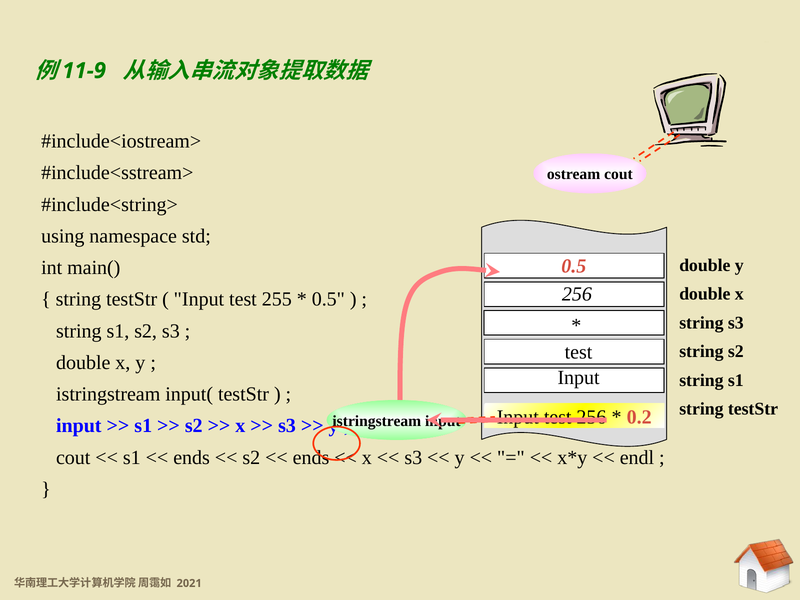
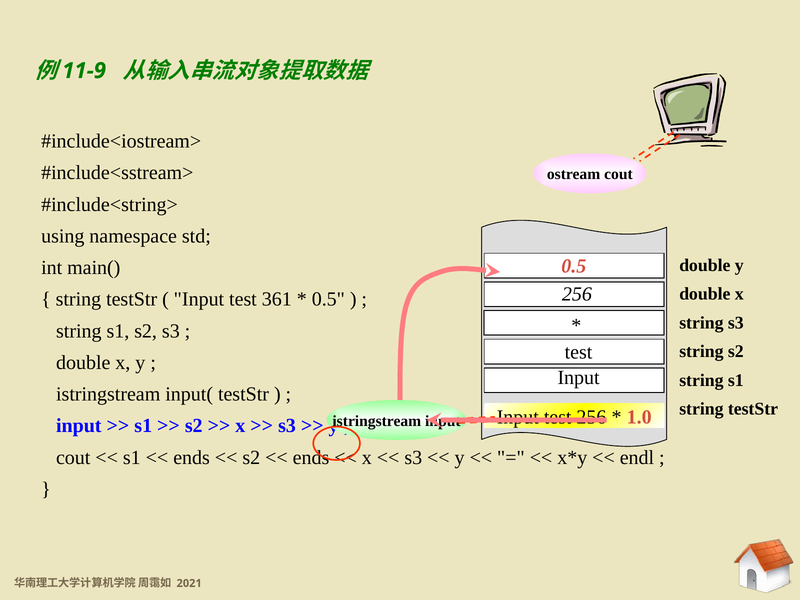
255: 255 -> 361 (277, 299)
0.2: 0.2 -> 1.0 (639, 417)
